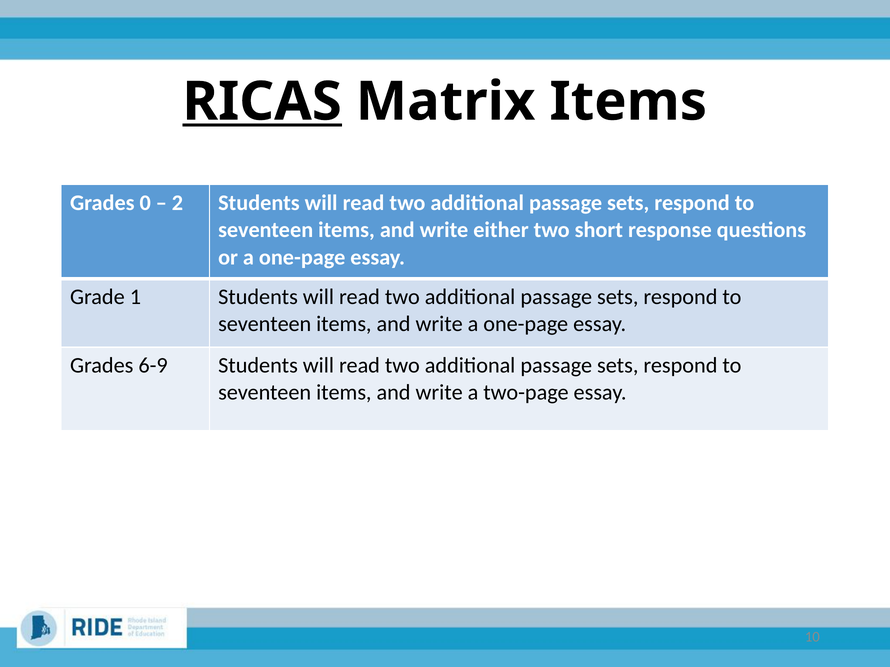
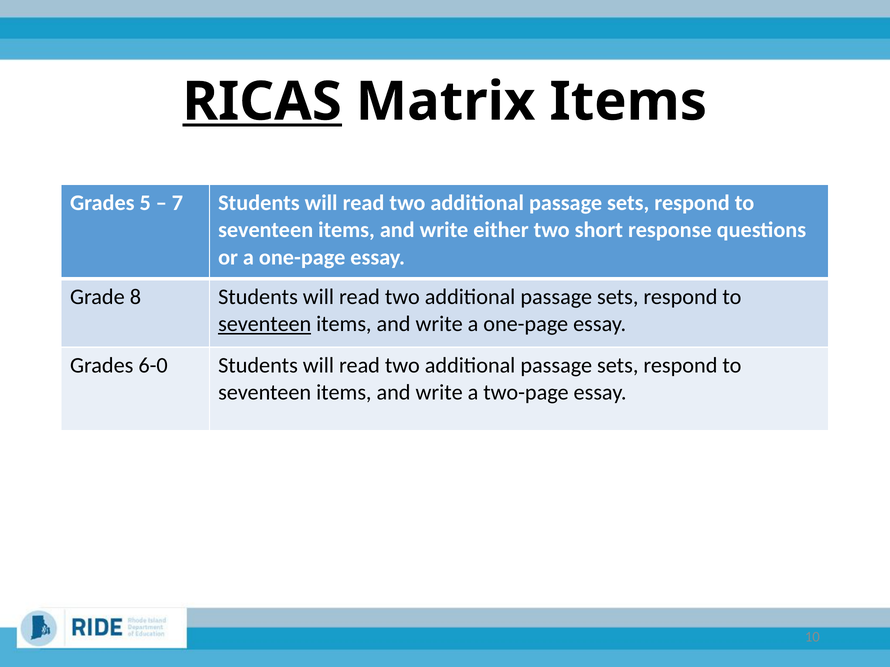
0: 0 -> 5 (145, 203)
2: 2 -> 7 (178, 203)
1: 1 -> 8 (135, 297)
seventeen underline: none -> present (265, 324)
6-9: 6-9 -> 6-0 (153, 366)
